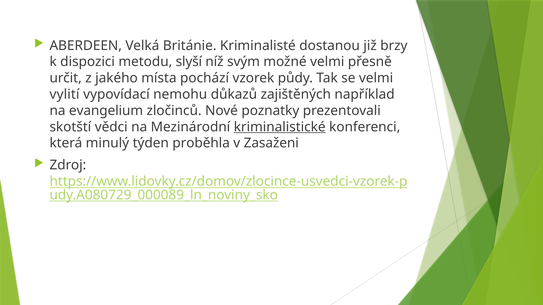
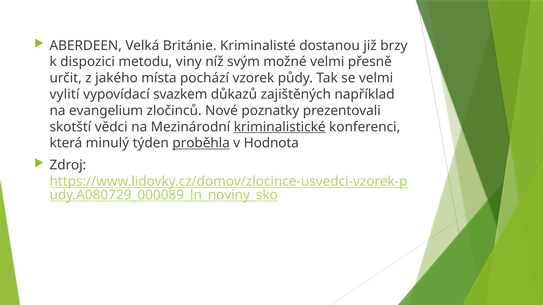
slyší: slyší -> viny (189, 62)
nemohu: nemohu -> svazkem (180, 95)
proběhla underline: none -> present (201, 143)
Zasaženi: Zasaženi -> Hodnota (271, 143)
